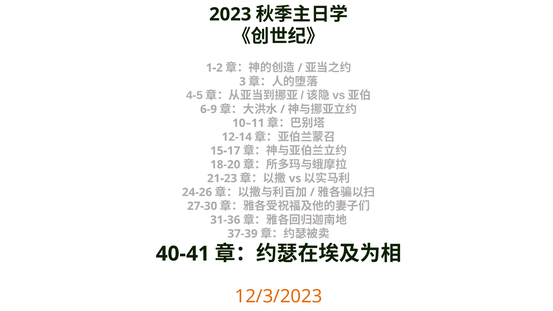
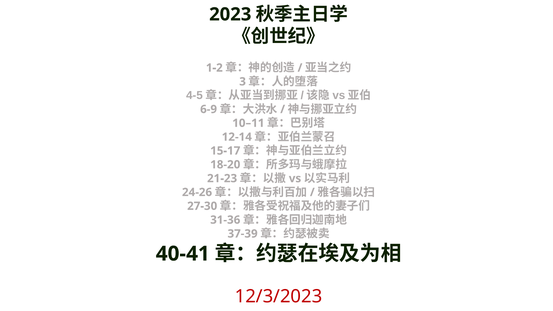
12/3/2023 colour: orange -> red (279, 296)
